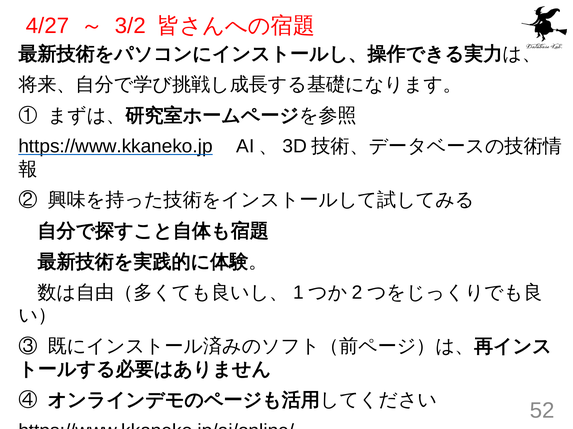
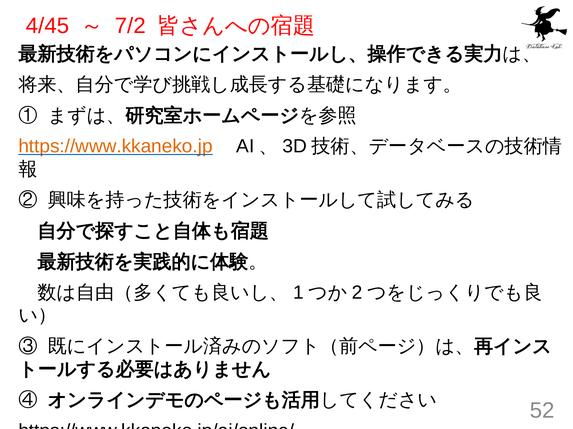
4/27: 4/27 -> 4/45 (48, 26)
3/2: 3/2 -> 7/2 (130, 26)
https://www.kkaneko.jp colour: black -> orange (115, 147)
